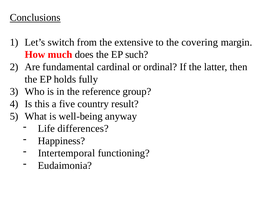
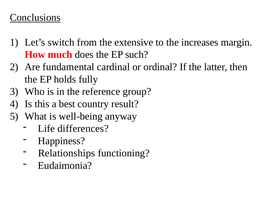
covering: covering -> increases (200, 42)
five: five -> best (67, 104)
Intertemporal: Intertemporal -> Relationships (67, 153)
